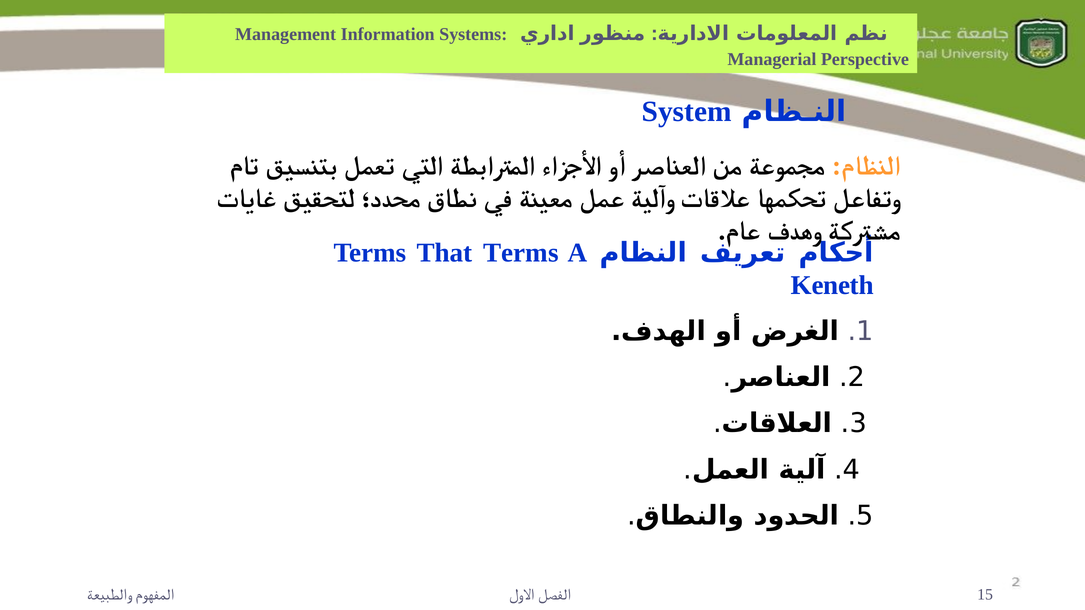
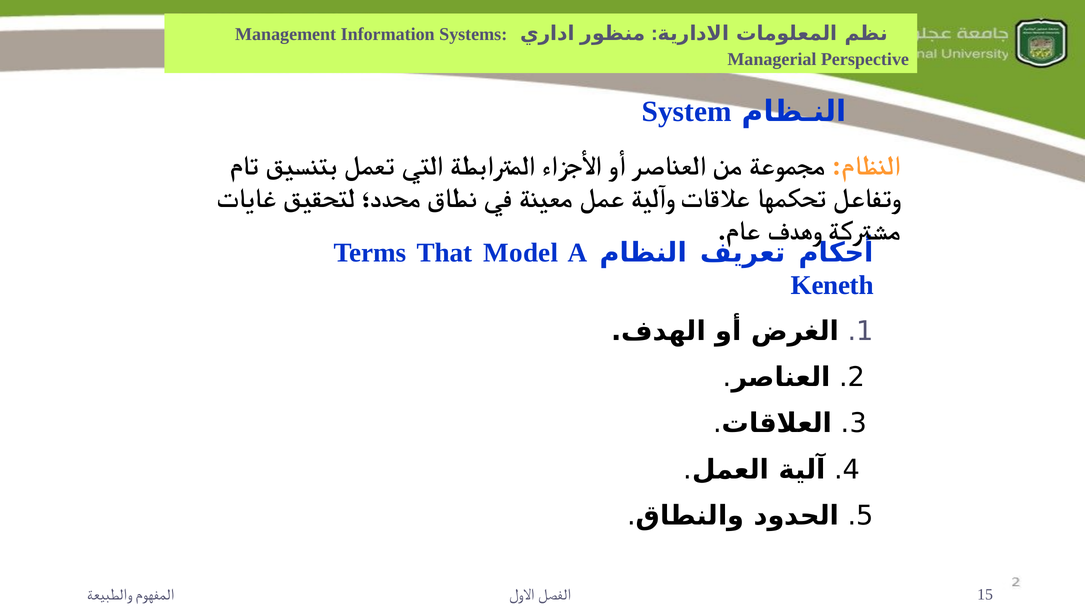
That Terms: Terms -> Model (521, 253)
